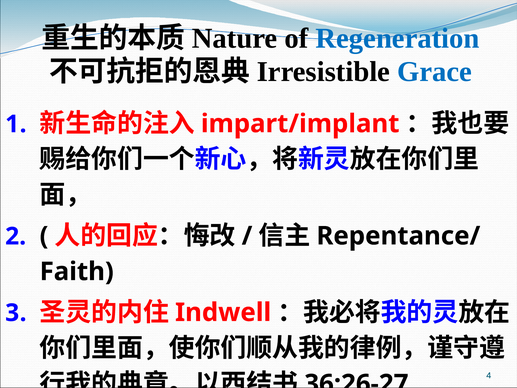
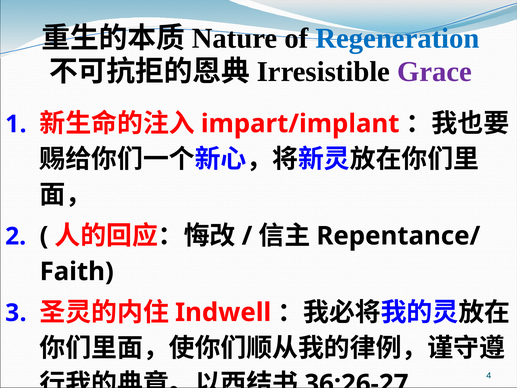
Grace colour: blue -> purple (435, 72)
